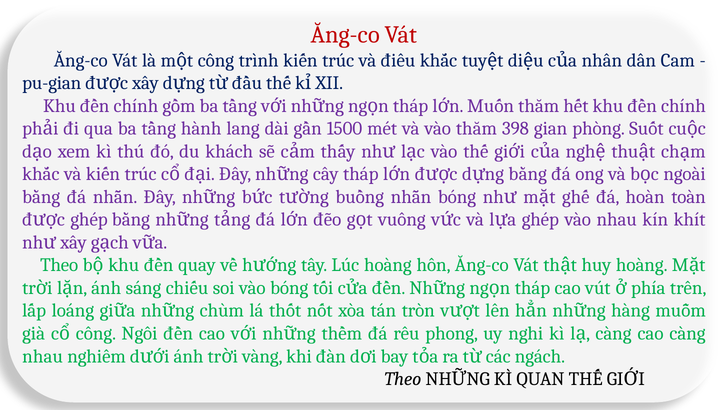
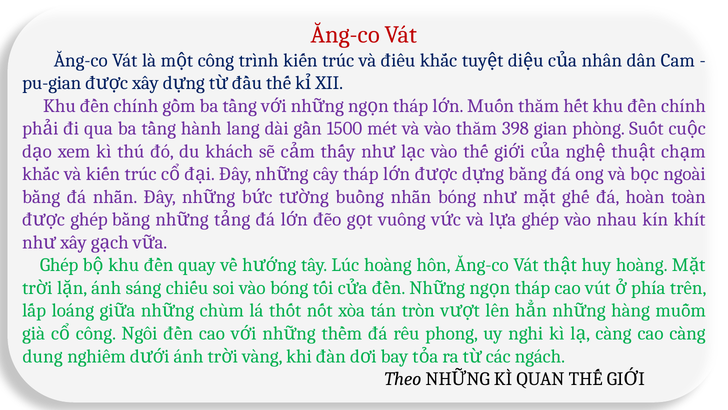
Theo: Theo -> Ghép (59, 265)
nhau: nhau -> dung (43, 356)
